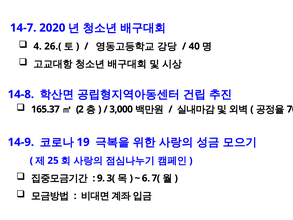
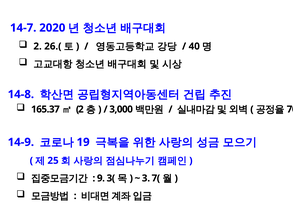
4: 4 -> 2 (38, 46)
6: 6 -> 3 (146, 178)
